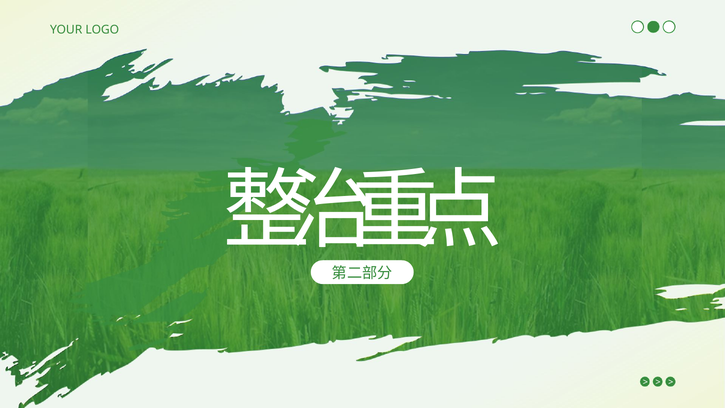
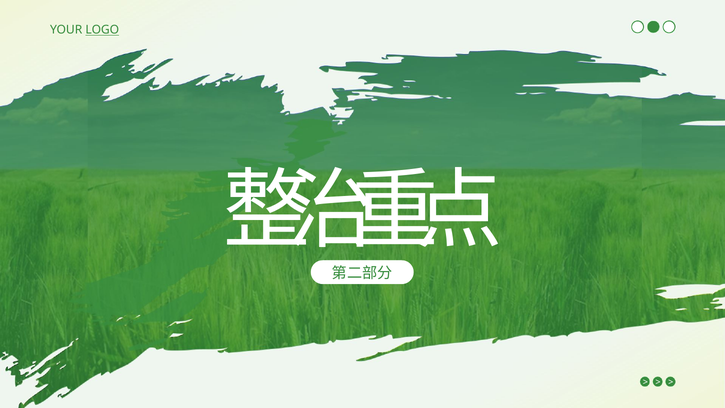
LOGO underline: none -> present (102, 30)
